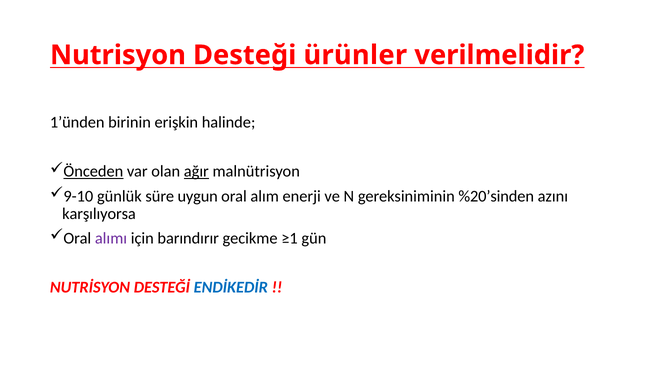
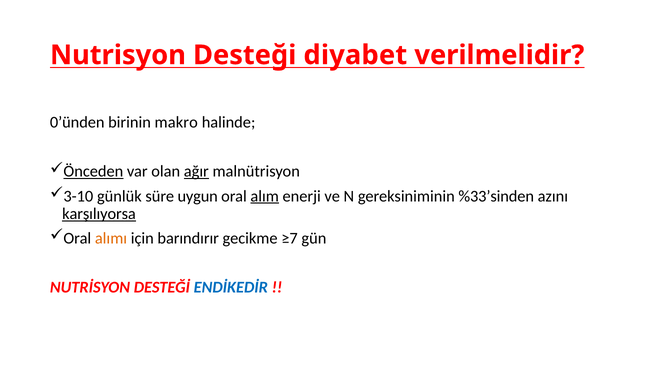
ürünler: ürünler -> diyabet (355, 55)
1’ünden: 1’ünden -> 0’ünden (77, 122)
erişkin: erişkin -> makro (176, 122)
9-10: 9-10 -> 3-10 (78, 196)
alım underline: none -> present (265, 196)
%20’sinden: %20’sinden -> %33’sinden (496, 196)
karşılıyorsa underline: none -> present (99, 213)
alımı colour: purple -> orange (111, 238)
≥1: ≥1 -> ≥7 (289, 238)
